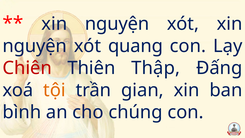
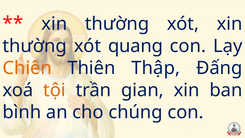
nguyện: nguyện -> thường (117, 24)
nguyện: nguyện -> thường (35, 46)
Chiên colour: red -> orange (27, 68)
